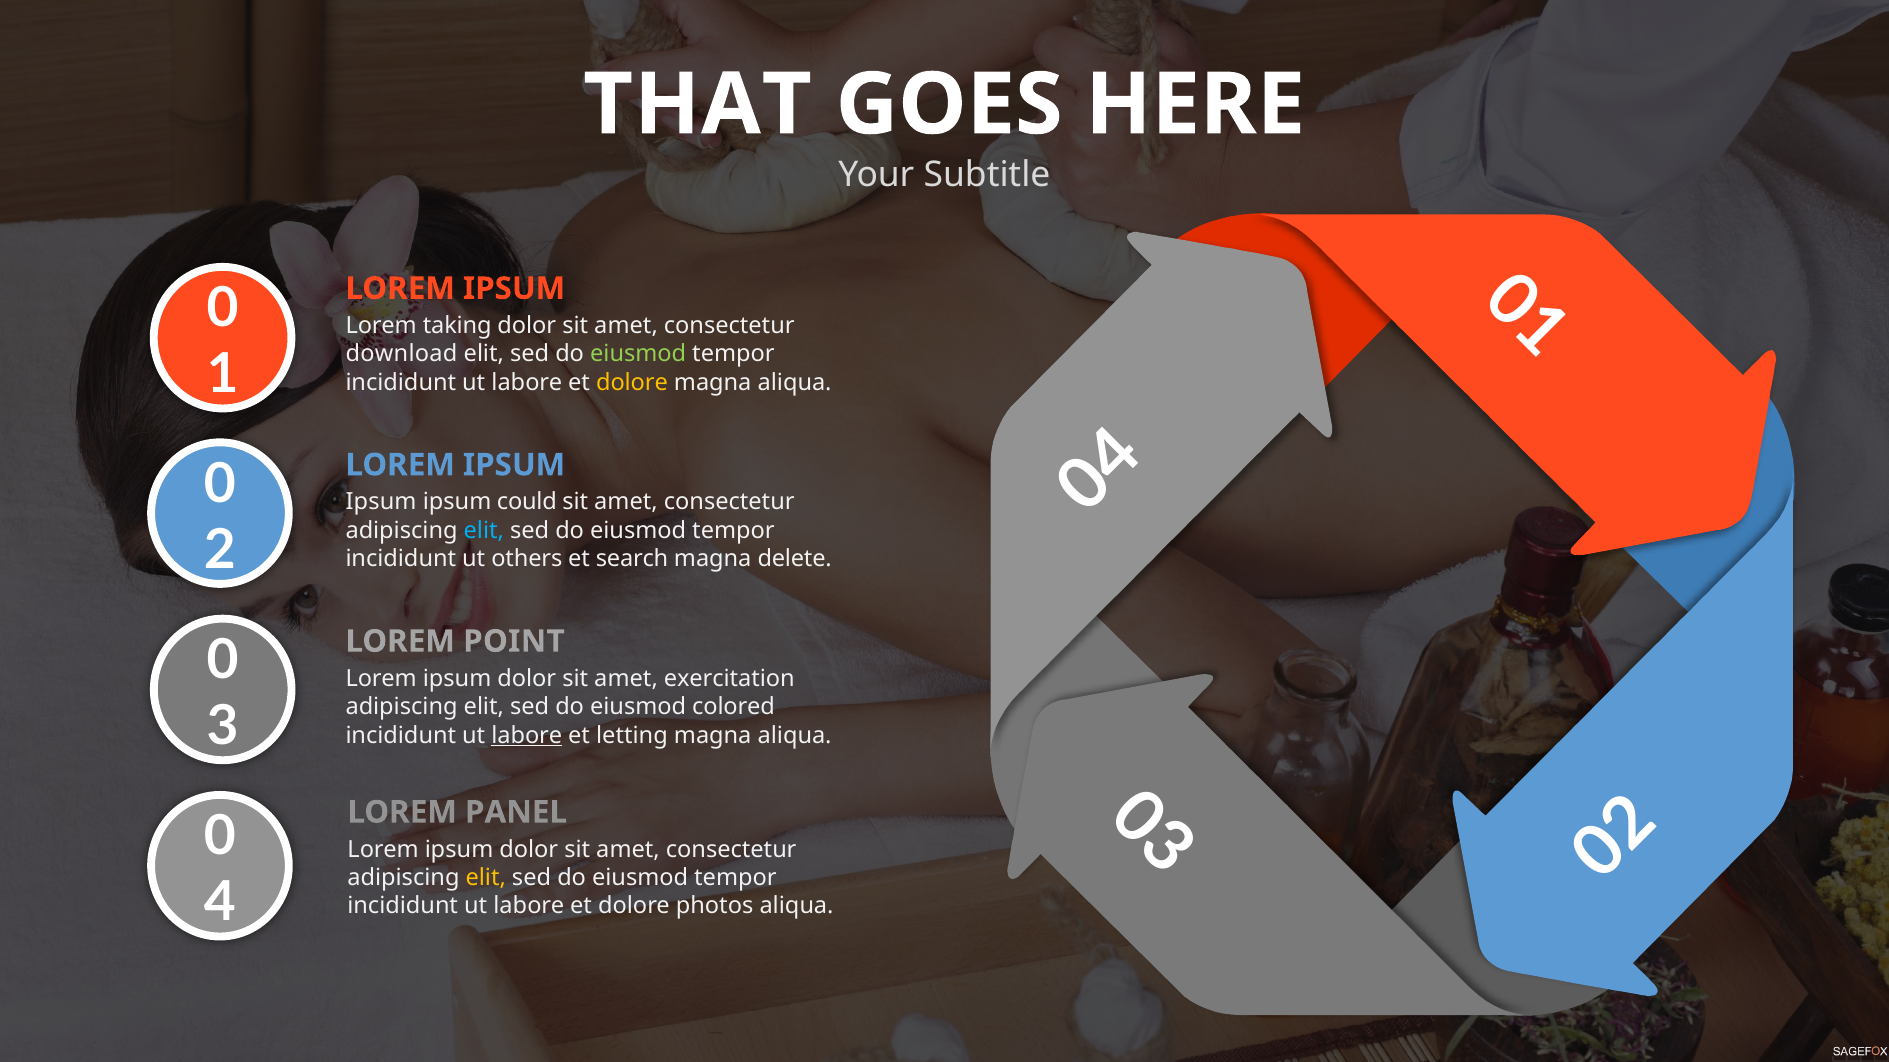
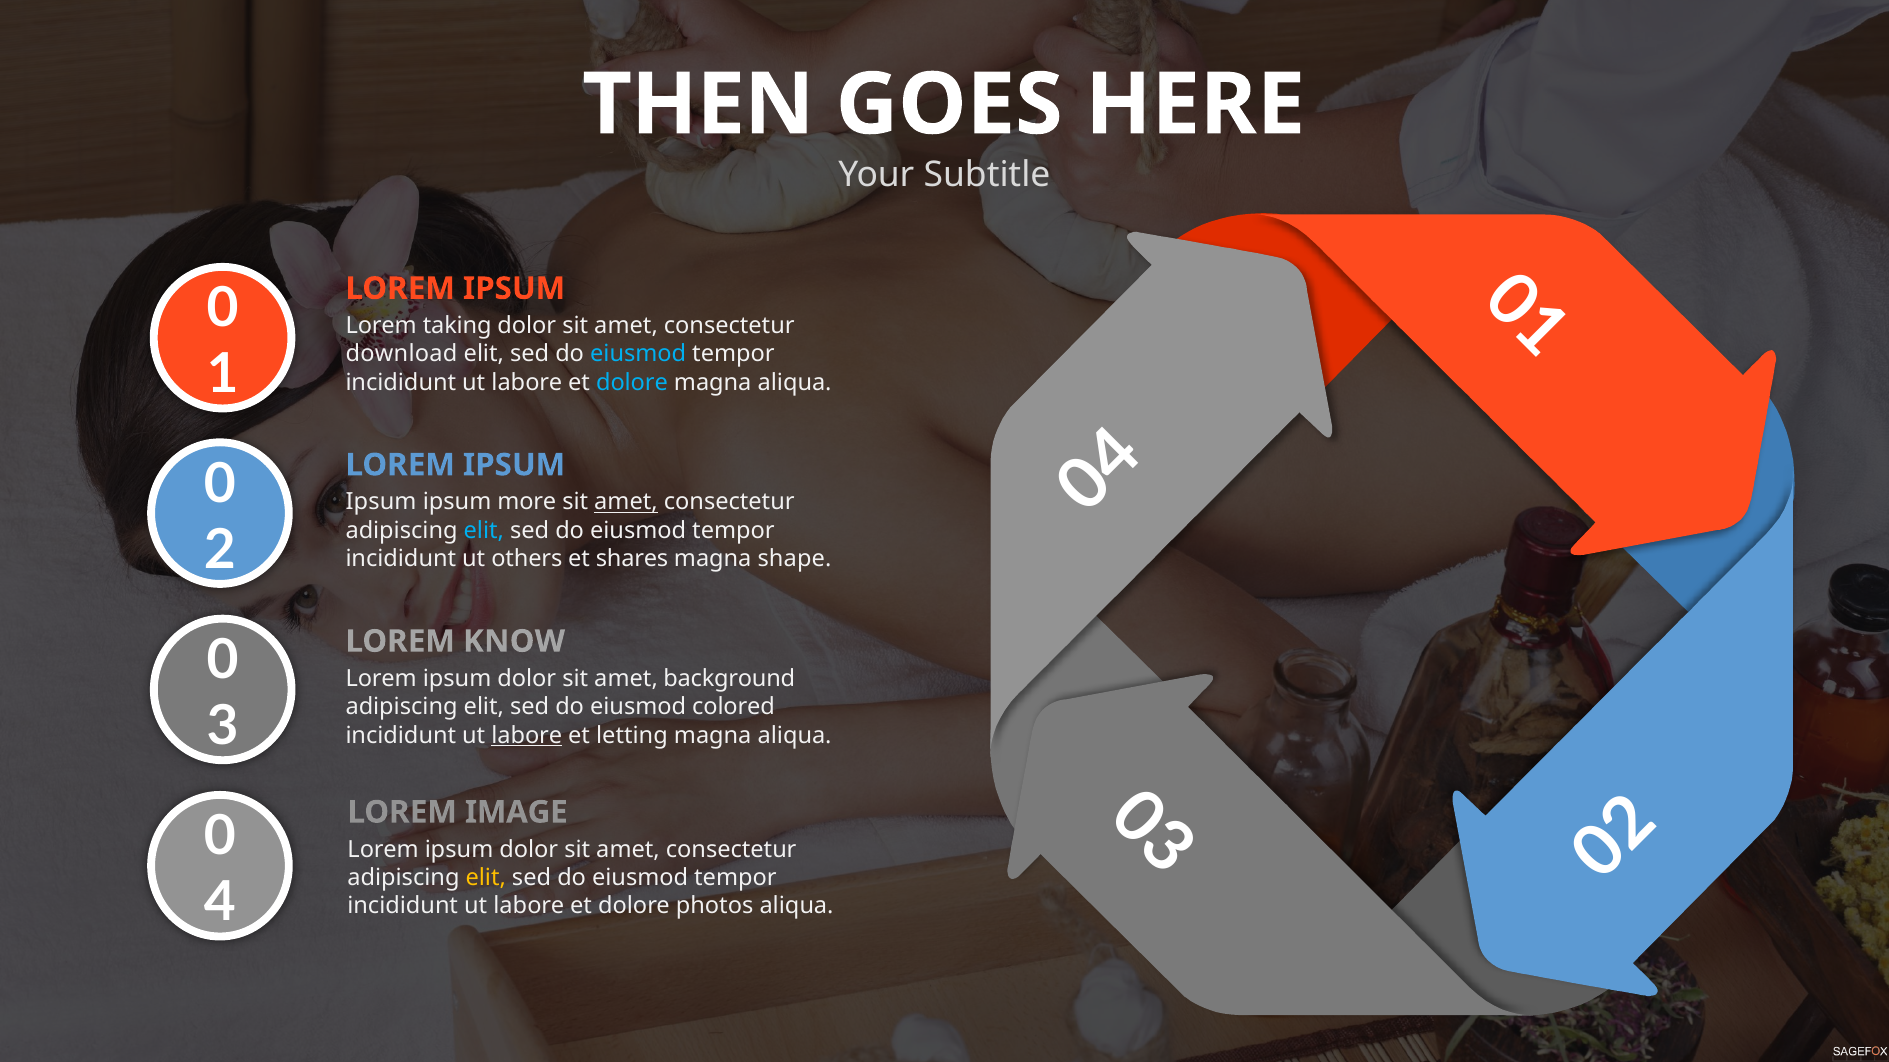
THAT: THAT -> THEN (698, 105)
eiusmod colour: light green -> light blue (638, 354)
dolore colour: yellow -> light blue (632, 383)
could: could -> more (527, 502)
amet underline: none -> present (626, 502)
search: search -> shares (632, 559)
delete: delete -> shape (794, 559)
POINT: POINT -> KNOW (514, 642)
exercitation: exercitation -> background (729, 679)
PANEL: PANEL -> IMAGE (516, 813)
